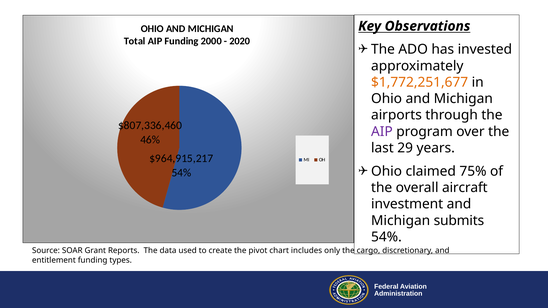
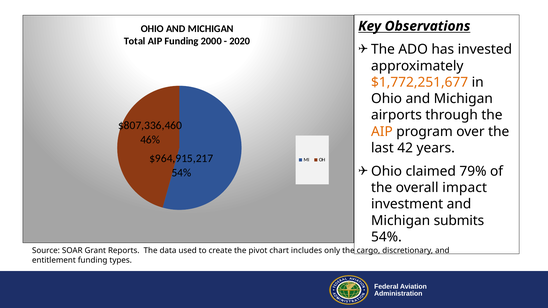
AIP colour: purple -> orange (382, 132)
29: 29 -> 42 (405, 148)
75%: 75% -> 79% (473, 171)
aircraft: aircraft -> impact (465, 188)
